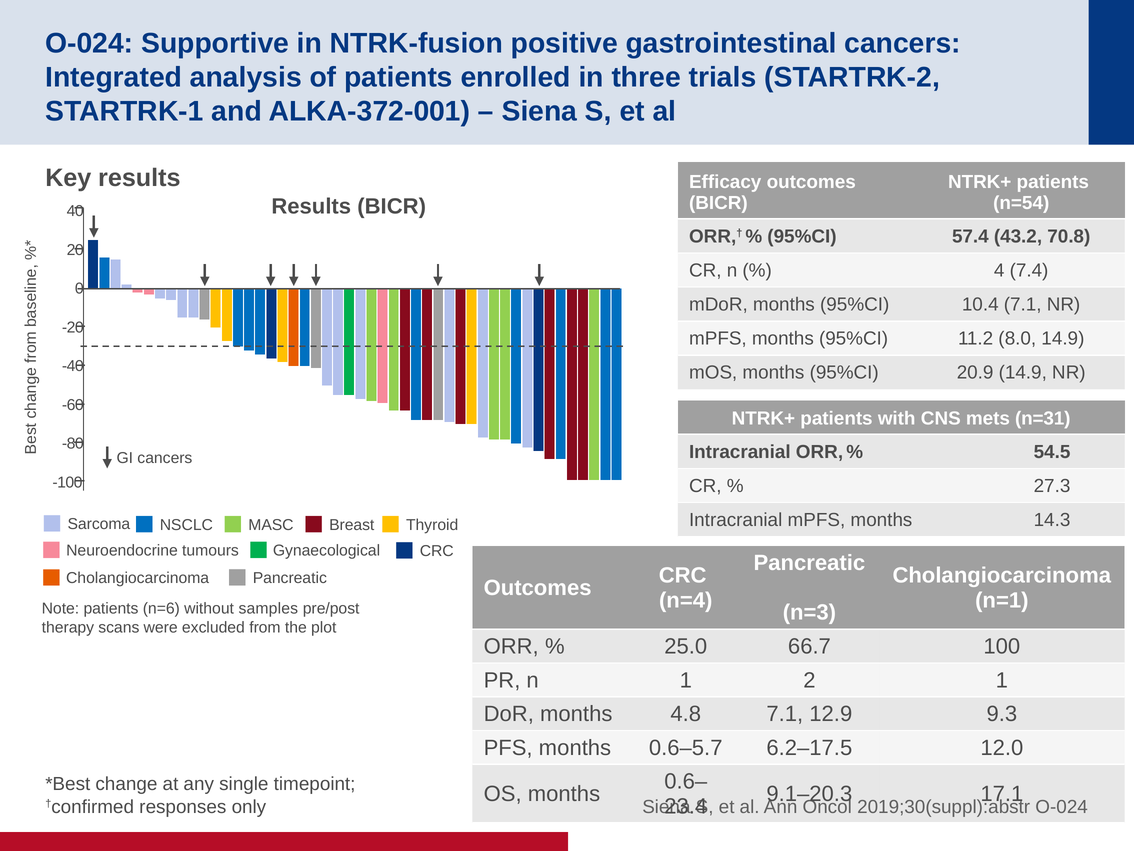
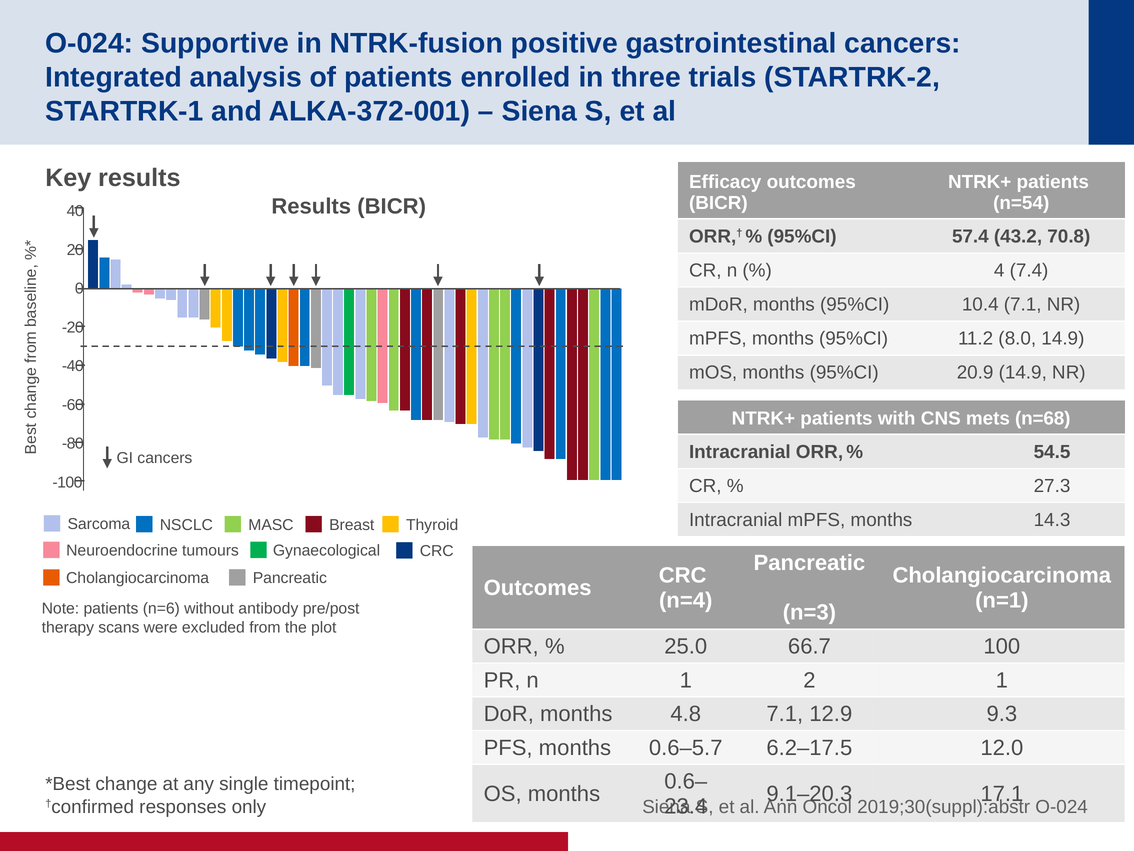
n=31: n=31 -> n=68 (1043, 418)
samples: samples -> antibody (268, 608)
